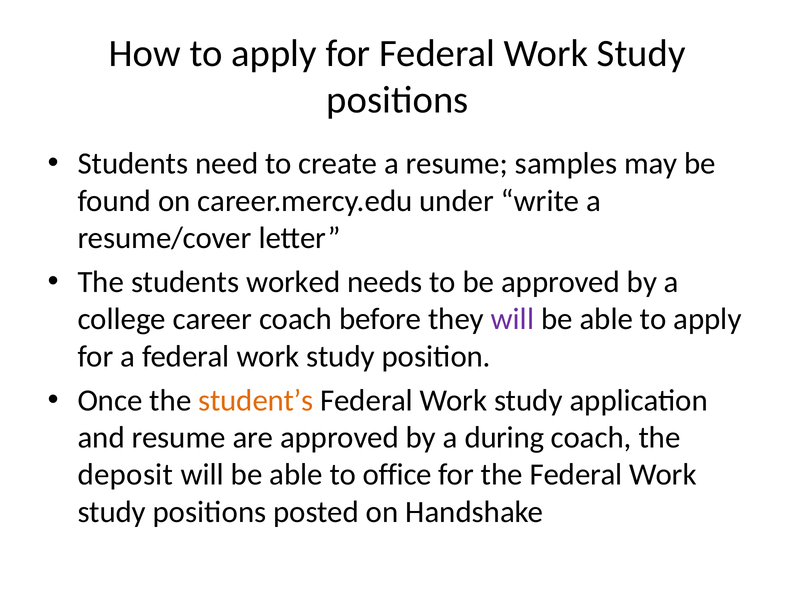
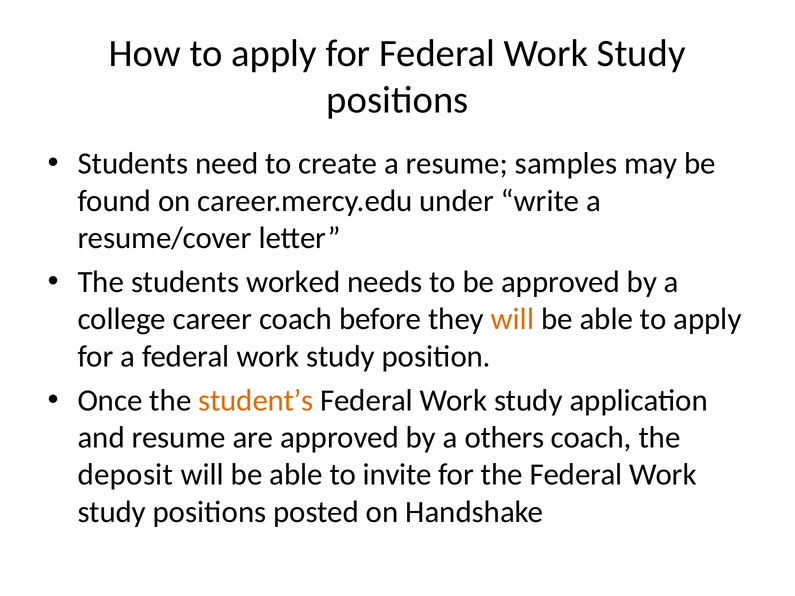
will colour: purple -> orange (512, 319)
during: during -> others (504, 438)
office: office -> invite (397, 475)
